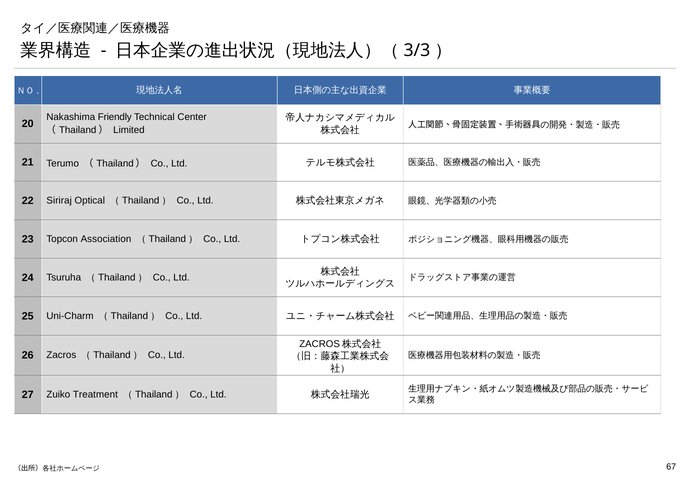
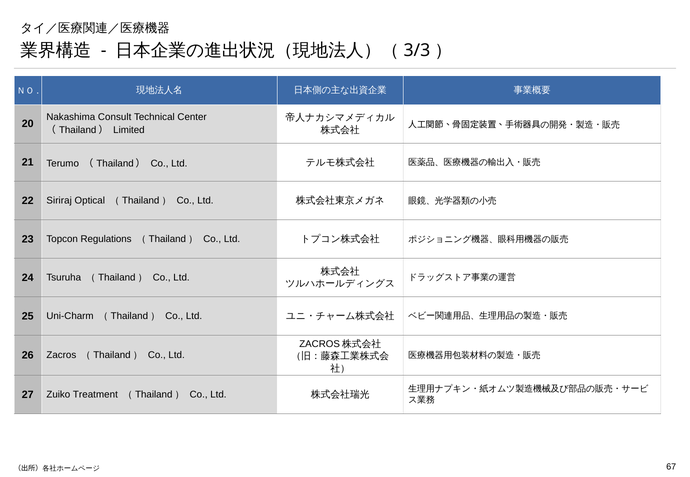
Friendly: Friendly -> Consult (115, 117)
Association: Association -> Regulations (106, 240)
